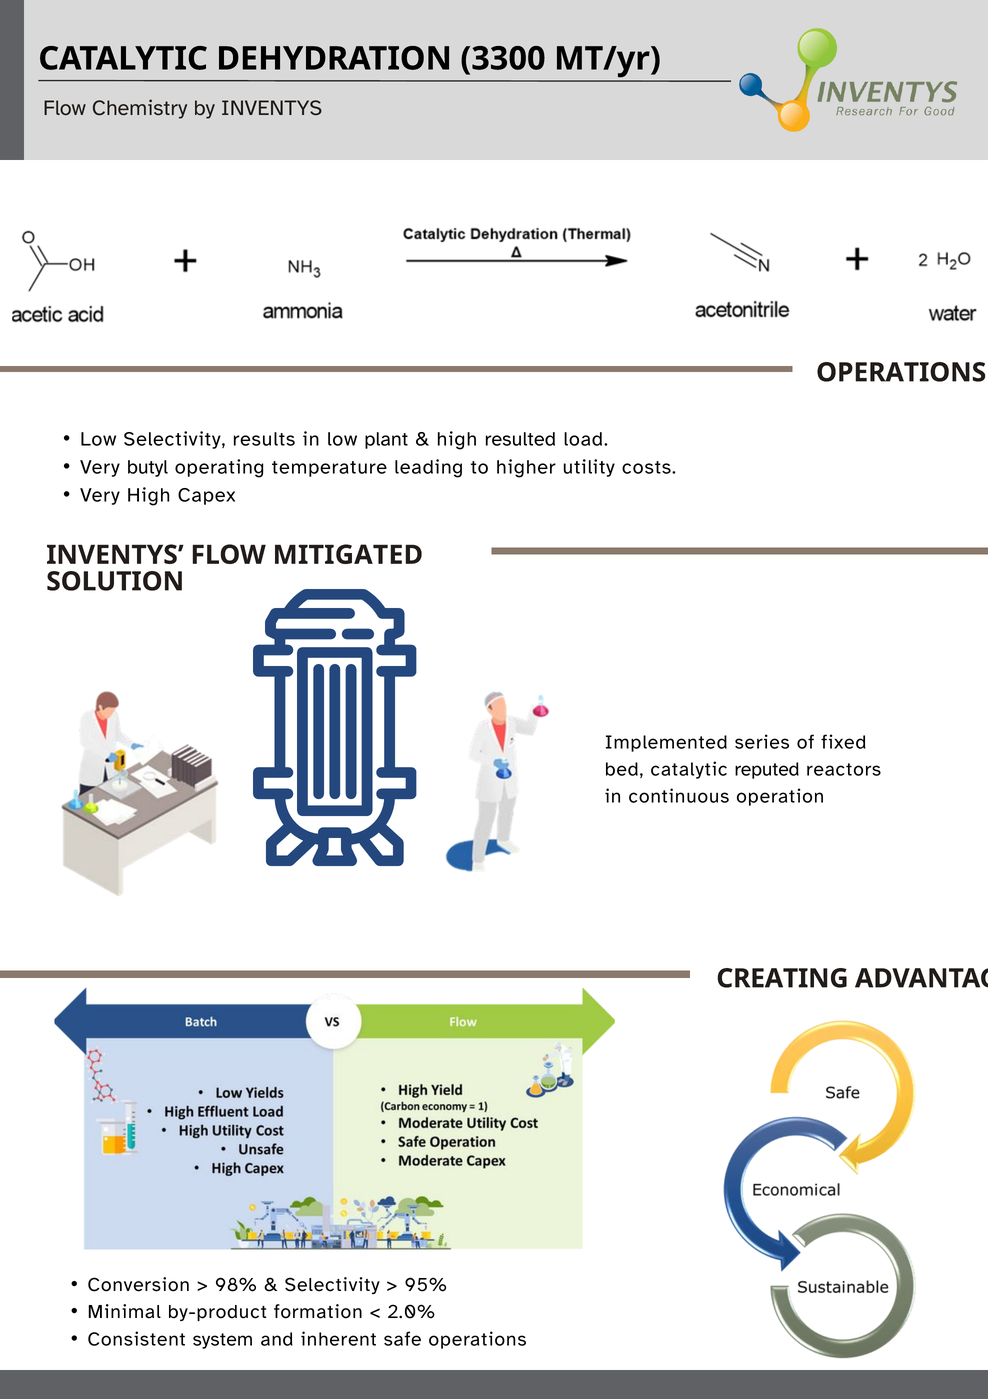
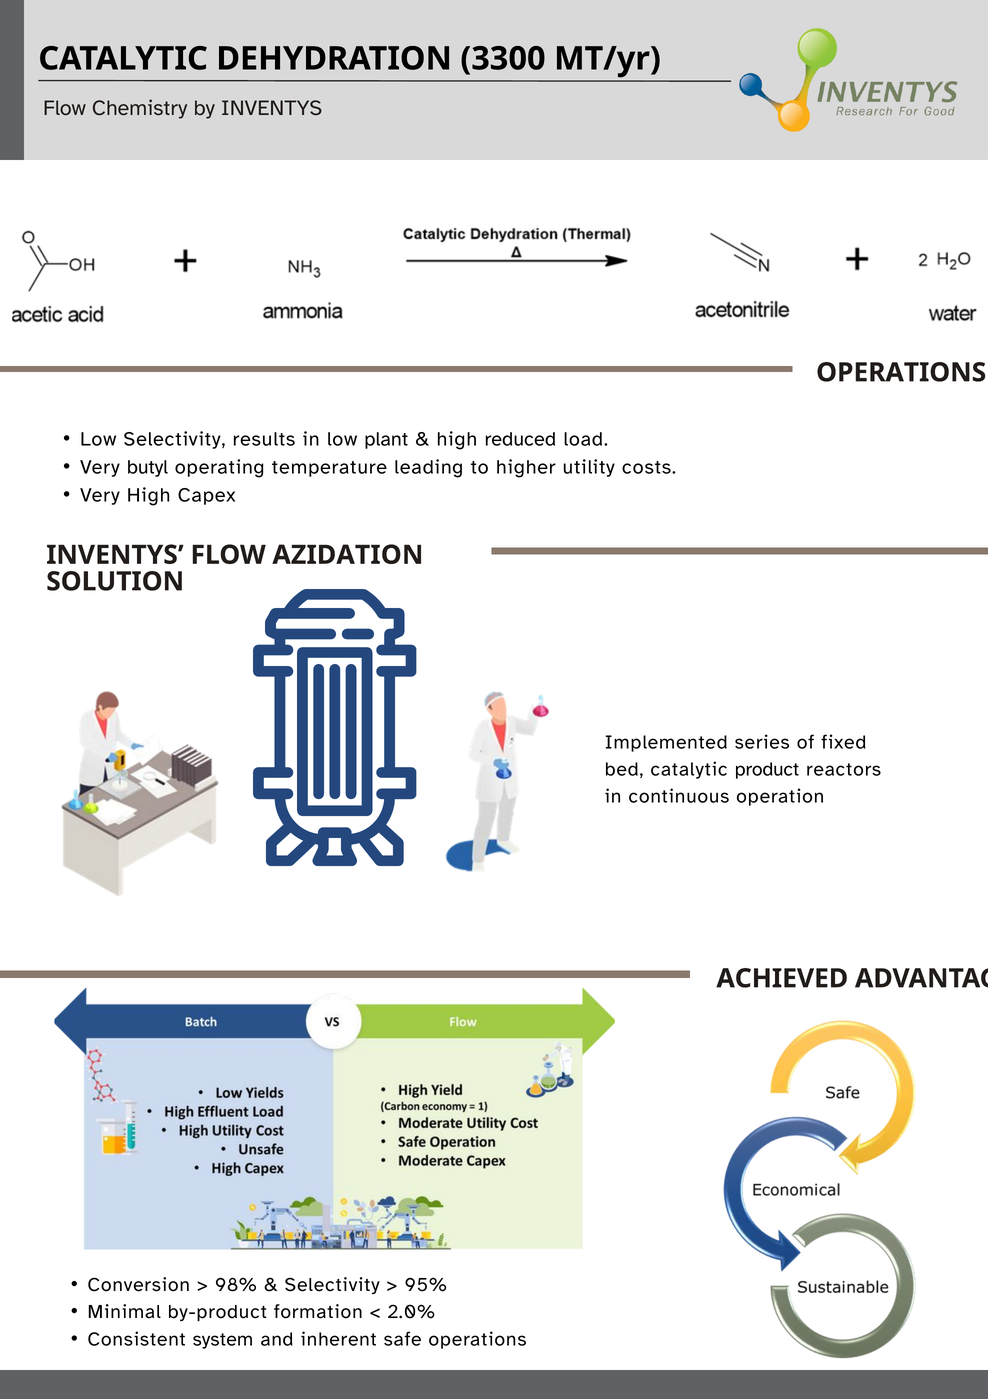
resulted: resulted -> reduced (520, 439)
MITIGATED: MITIGATED -> AZIDATION (348, 555)
reputed: reputed -> product (767, 769)
CREATING: CREATING -> ACHIEVED (782, 978)
